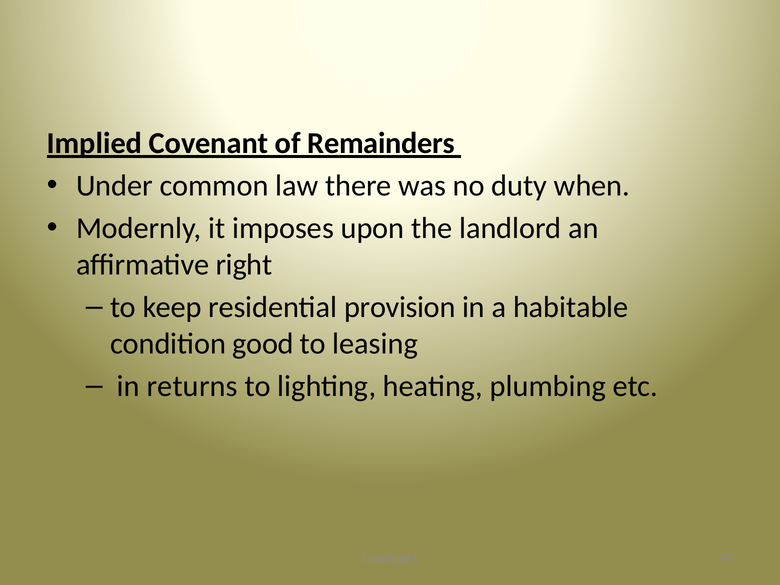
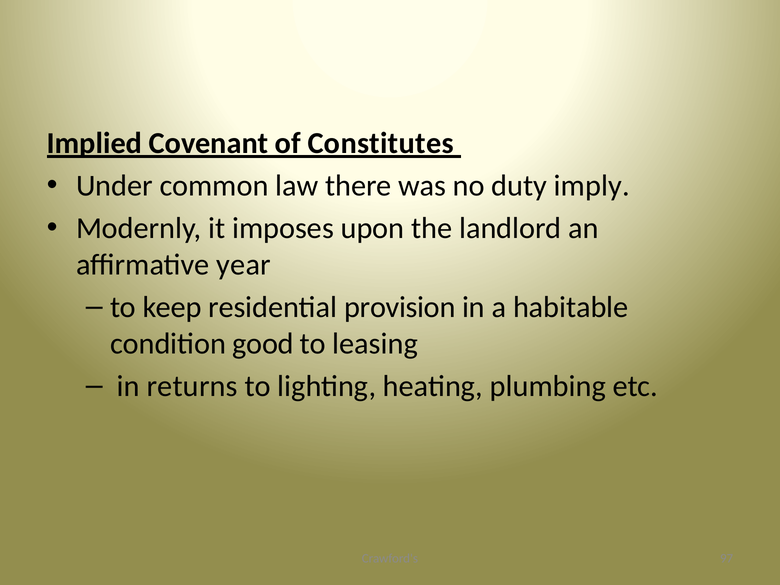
Remainders: Remainders -> Constitutes (381, 143)
when: when -> imply (592, 186)
right: right -> year (244, 265)
